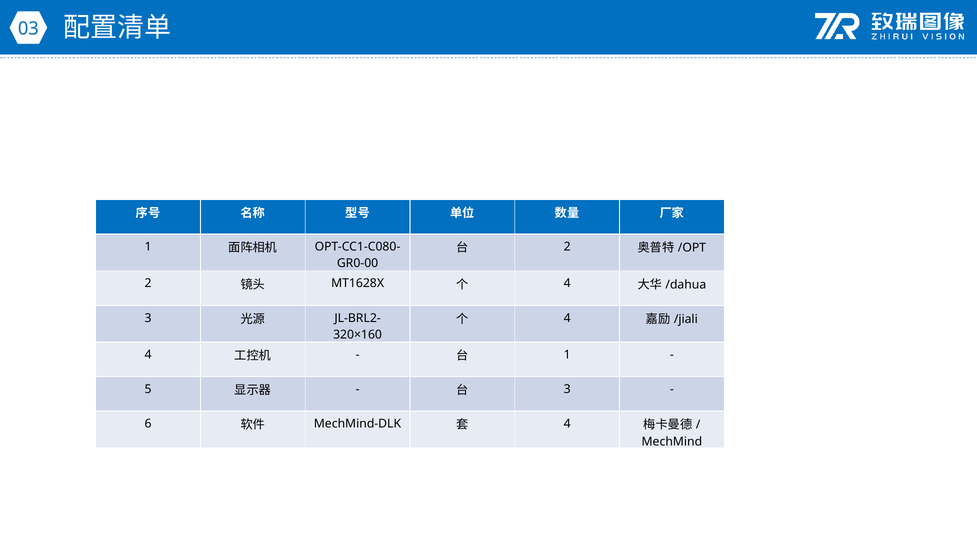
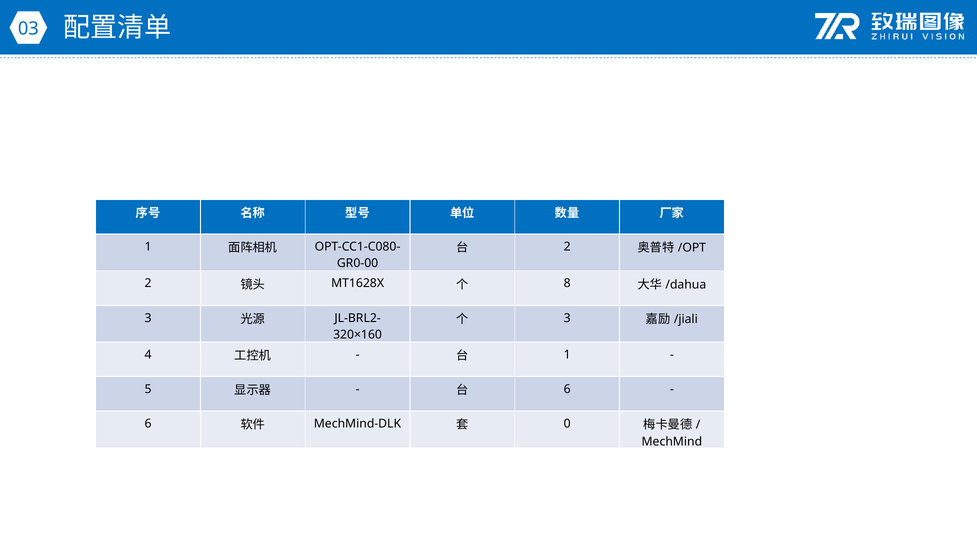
4: 4 -> 8 (567, 284)
4: 4 -> 3 (567, 318)
3: 3 -> 6 (567, 390)
4: 4 -> 0 (567, 424)
